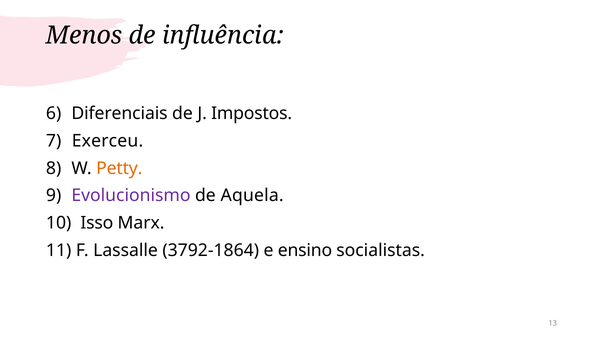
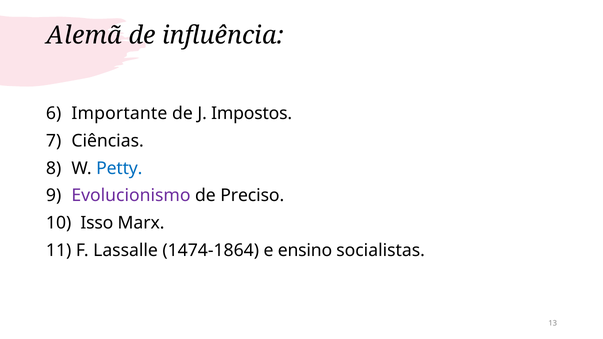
Menos: Menos -> Alemã (84, 36)
Diferenciais: Diferenciais -> Importante (119, 114)
Exerceu: Exerceu -> Ciências (108, 141)
Petty colour: orange -> blue (119, 168)
Aquela: Aquela -> Preciso (252, 196)
3792-1864: 3792-1864 -> 1474-1864 (211, 251)
